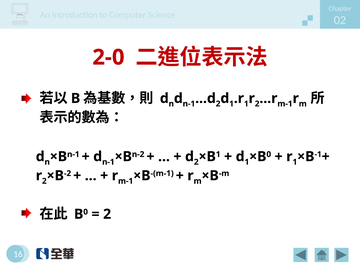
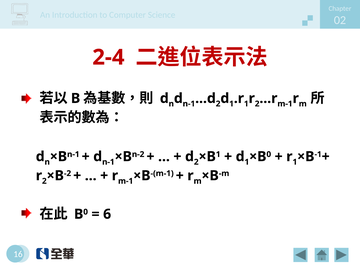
2-0: 2-0 -> 2-4 (108, 57)
2: 2 -> 6 (107, 214)
